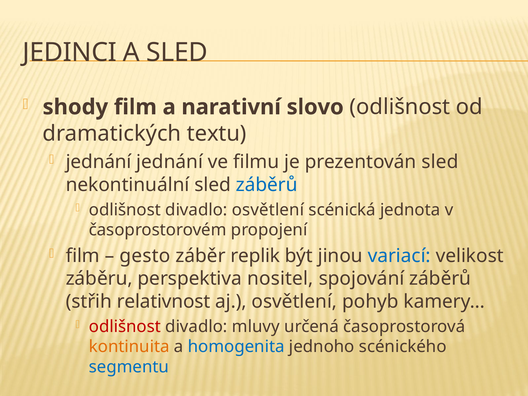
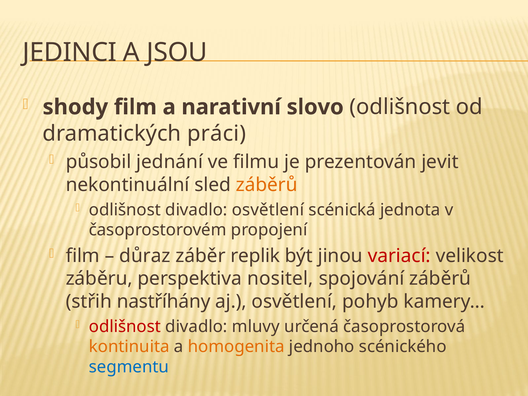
A SLED: SLED -> JSOU (177, 52)
textu: textu -> práci (217, 133)
jednání: jednání -> působil (99, 162)
prezentován sled: sled -> jevit (440, 162)
záběrů colour: blue -> orange (267, 185)
gesto: gesto -> důraz (145, 256)
variací colour: blue -> red (399, 256)
relativnost: relativnost -> nastříhány (164, 302)
homogenita colour: blue -> orange (236, 347)
